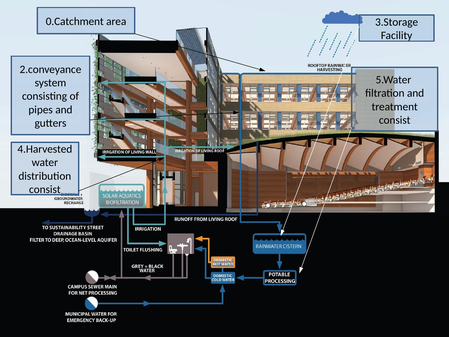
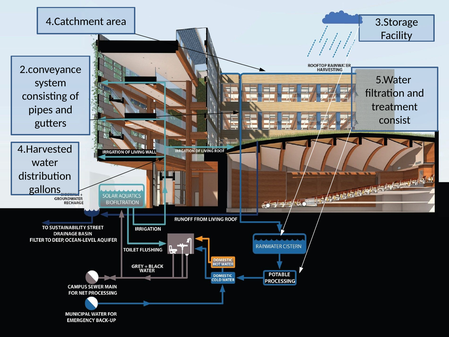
0.Catchment: 0.Catchment -> 4.Catchment (75, 21)
consist: consist -> gallons (45, 189)
